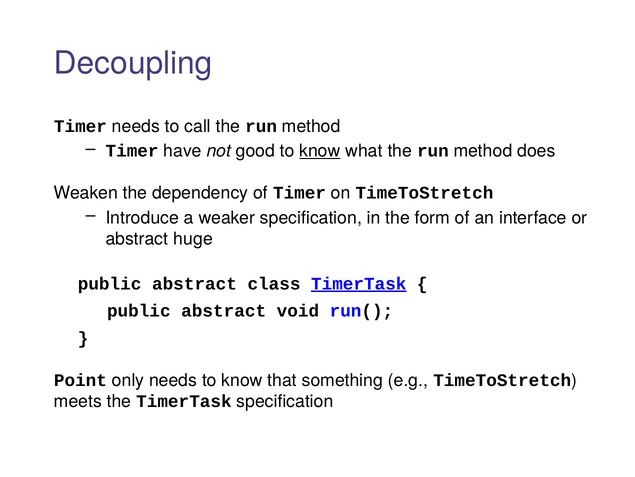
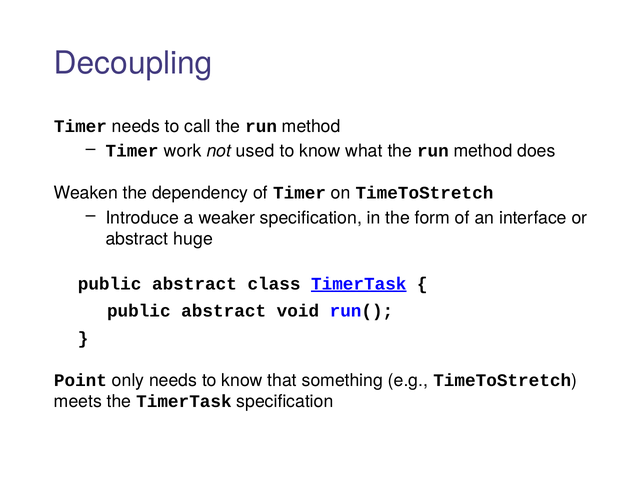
have: have -> work (182, 151)
good: good -> used (255, 151)
know underline: present -> none (320, 151)
